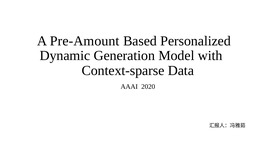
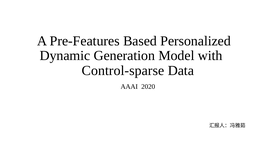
Pre-Amount: Pre-Amount -> Pre-Features (85, 41)
Context-sparse: Context-sparse -> Control-sparse (123, 71)
